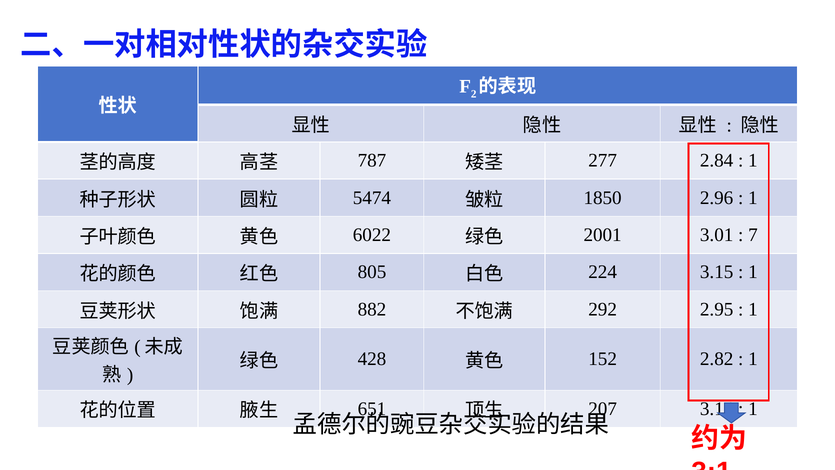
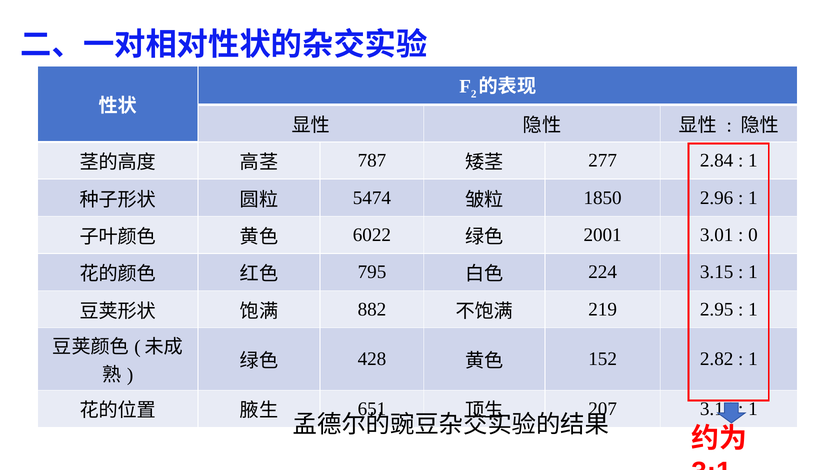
7: 7 -> 0 (753, 235)
805: 805 -> 795 (372, 272)
292: 292 -> 219 (603, 309)
